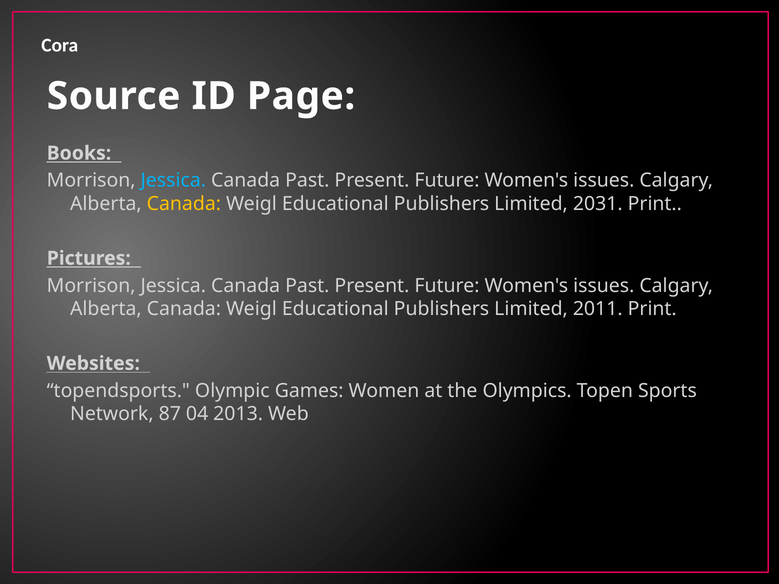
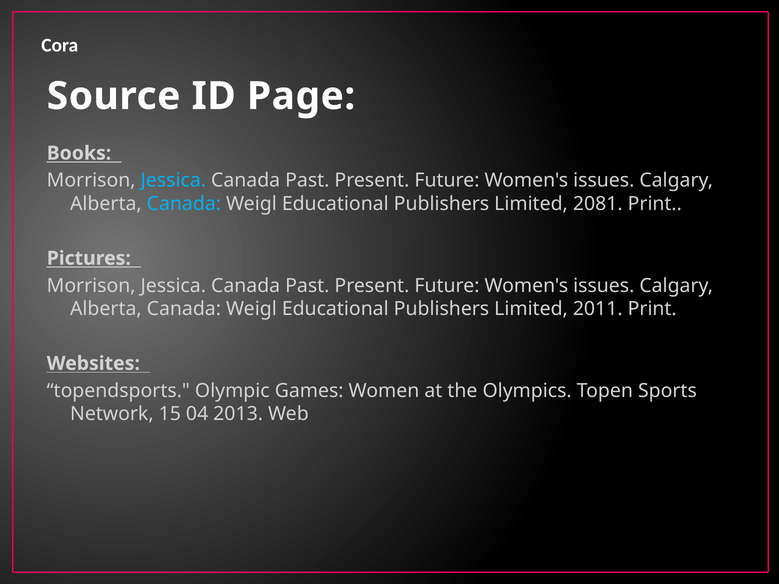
Canada colour: yellow -> light blue (184, 204)
2031: 2031 -> 2081 (598, 204)
87: 87 -> 15 (170, 414)
